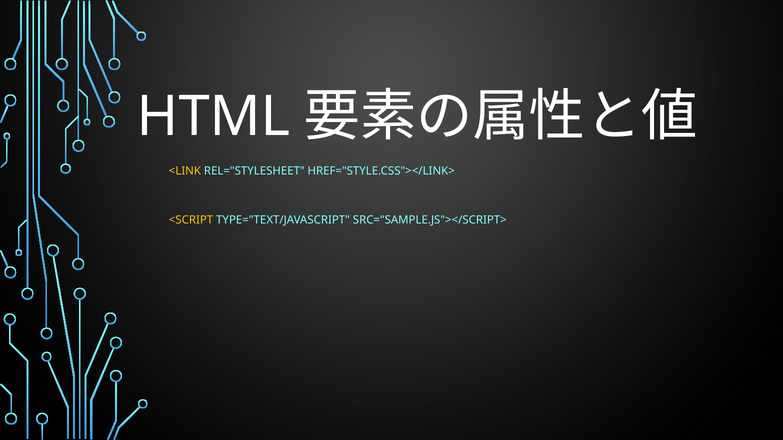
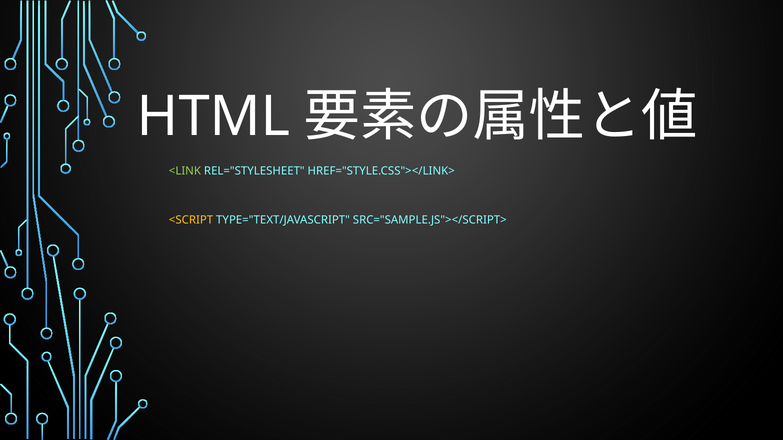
<LINK colour: yellow -> light green (185, 171)
